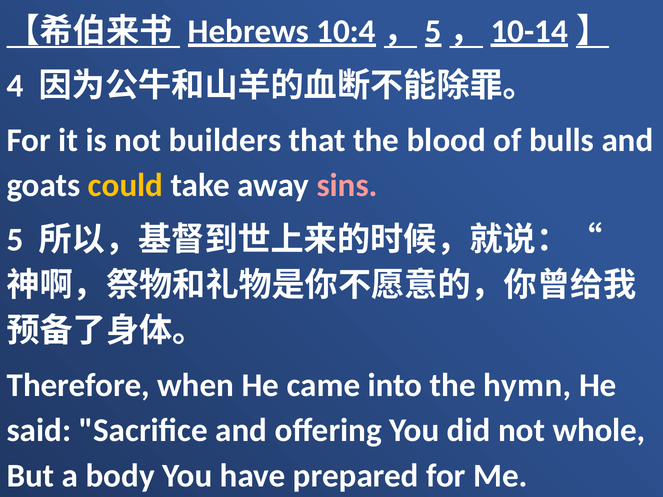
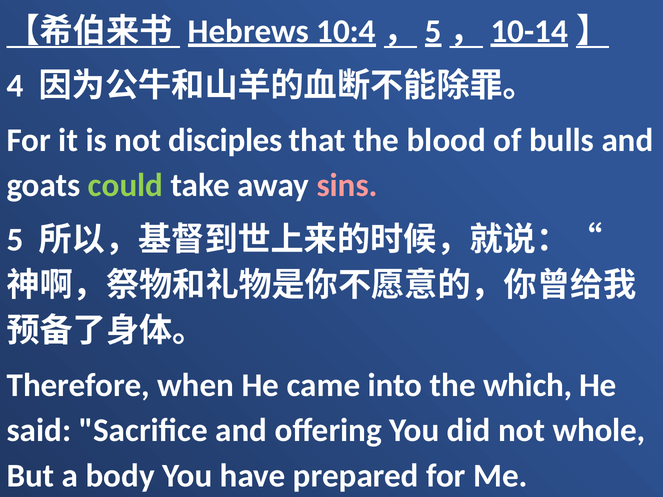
builders: builders -> disciples (225, 140)
could colour: yellow -> light green (126, 186)
hymn: hymn -> which (528, 385)
